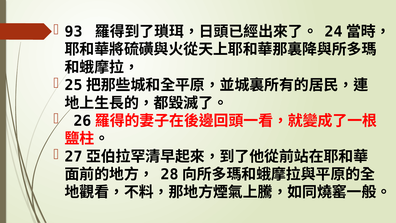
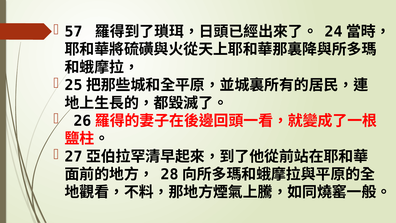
93: 93 -> 57 (74, 32)
